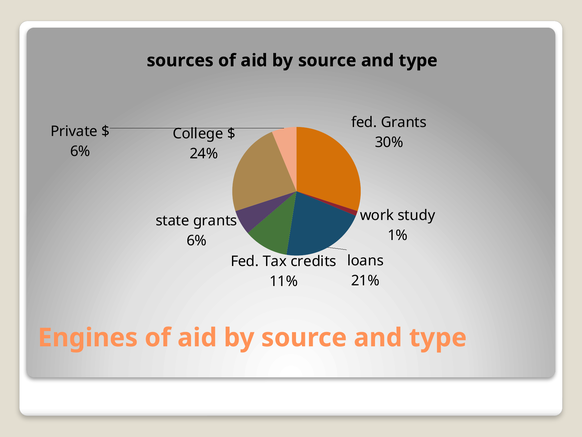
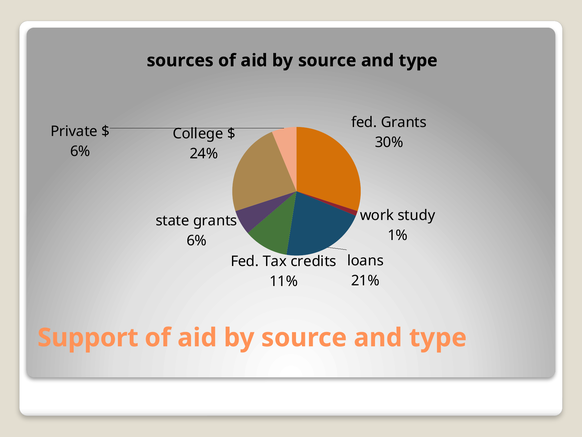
Engines: Engines -> Support (88, 337)
